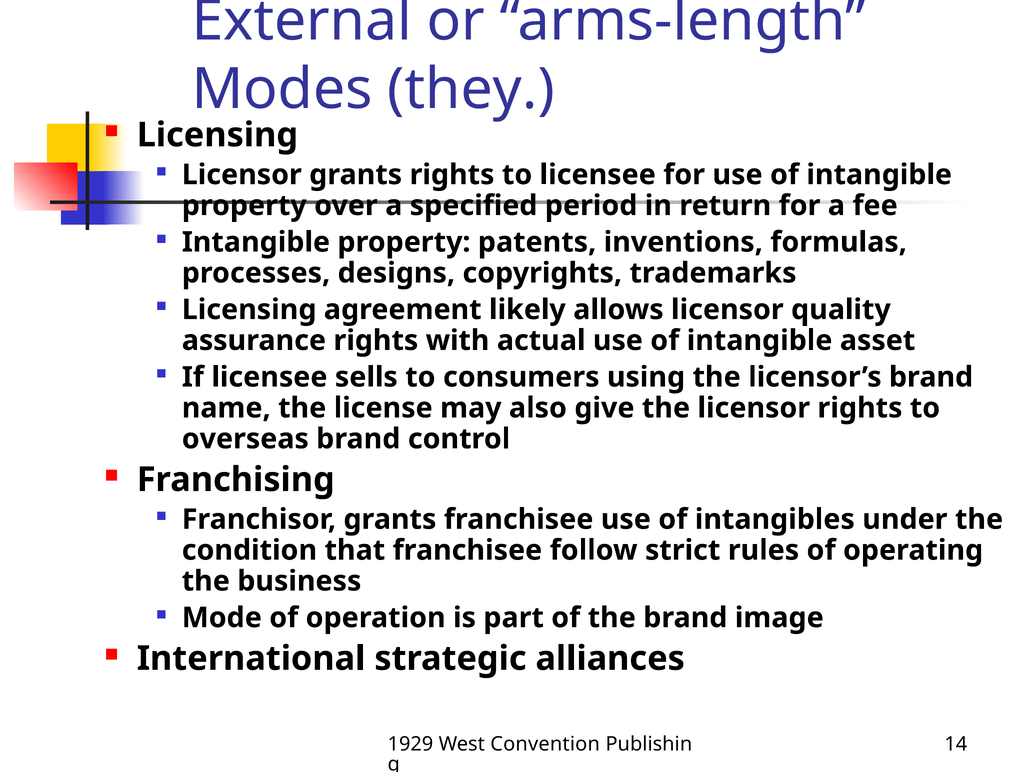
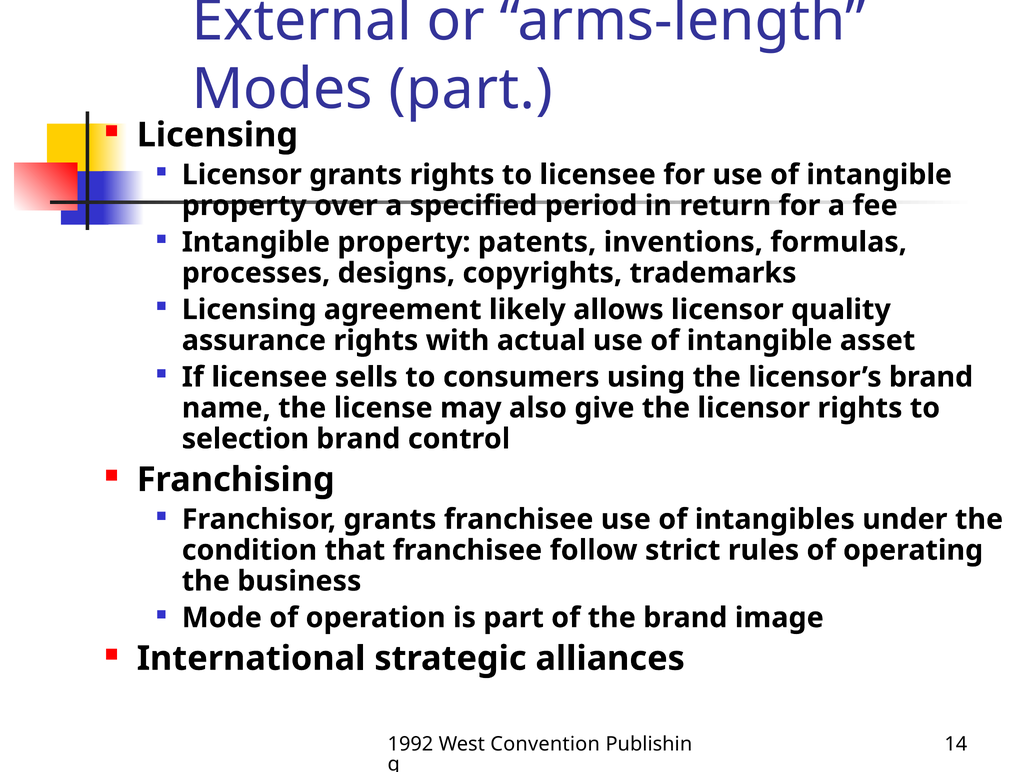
Modes they: they -> part (471, 89)
overseas: overseas -> selection (245, 439)
1929: 1929 -> 1992 (410, 744)
